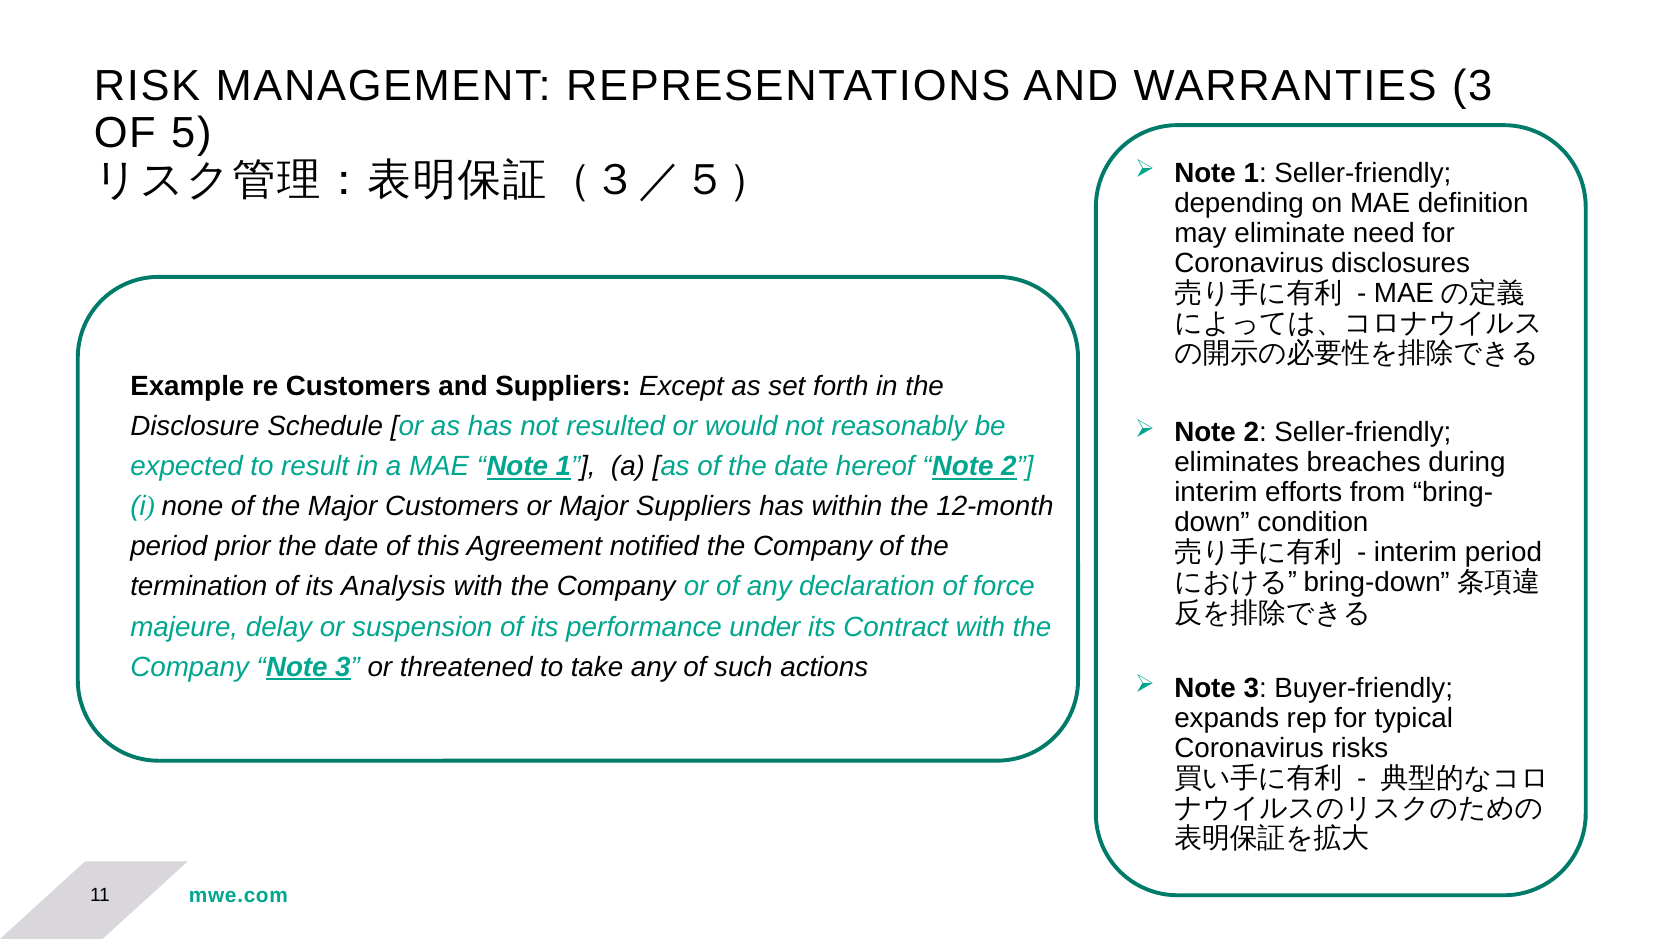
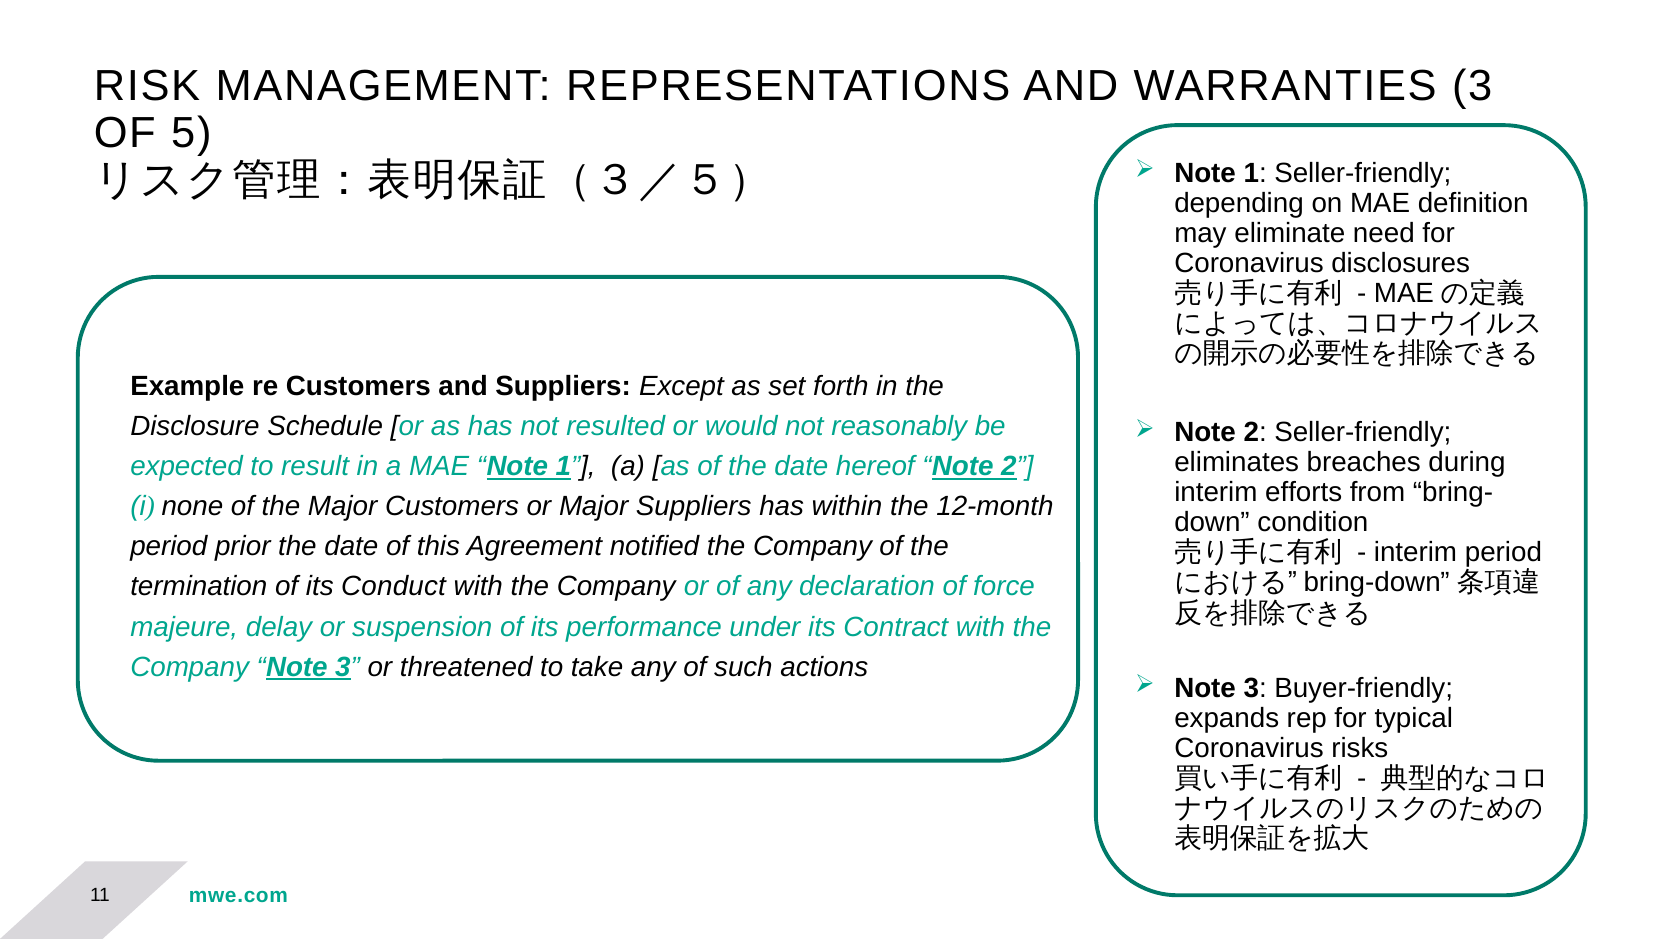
Analysis: Analysis -> Conduct (394, 587)
